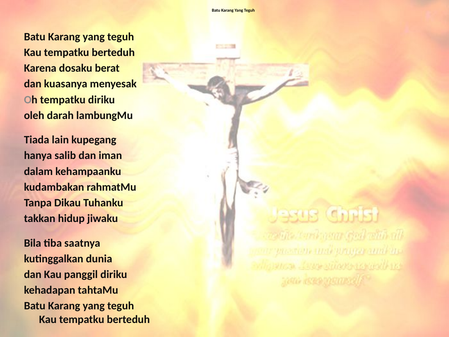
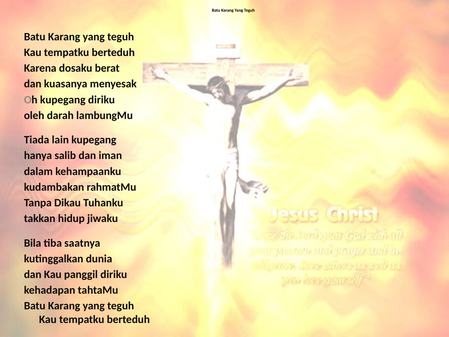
Oh tempatku: tempatku -> kupegang (63, 100)
